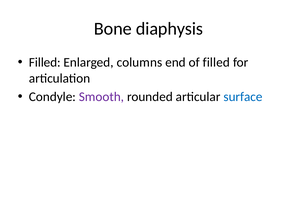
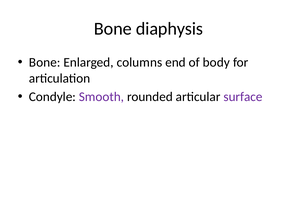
Filled: Filled -> Bone (45, 62)
of filled: filled -> body (216, 62)
surface colour: blue -> purple (243, 97)
